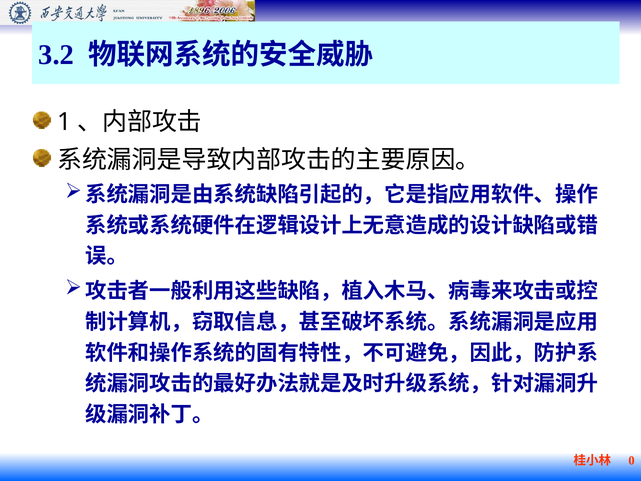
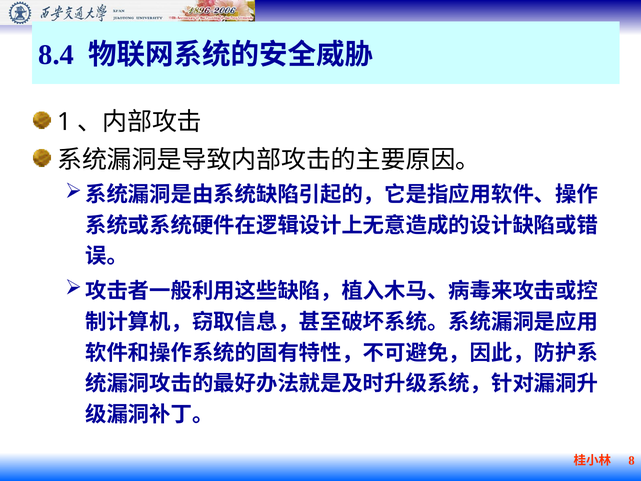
3.2: 3.2 -> 8.4 (56, 55)
0: 0 -> 8 (631, 460)
